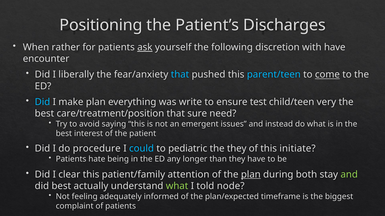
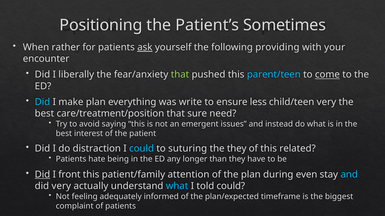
Discharges: Discharges -> Sometimes (285, 25)
discretion: discretion -> providing (277, 47)
with have: have -> your (335, 47)
that colour: light blue -> light green (180, 75)
test: test -> less (258, 102)
procedure: procedure -> distraction (97, 149)
pediatric: pediatric -> suturing (188, 149)
initiate: initiate -> related (298, 149)
Did underline: none -> present (42, 175)
clear: clear -> front (69, 175)
plan underline: present -> none (251, 175)
both: both -> even (307, 175)
and colour: light green -> light blue (349, 175)
did best: best -> very (61, 186)
what colour: light green -> light blue (177, 186)
told node: node -> could (231, 186)
